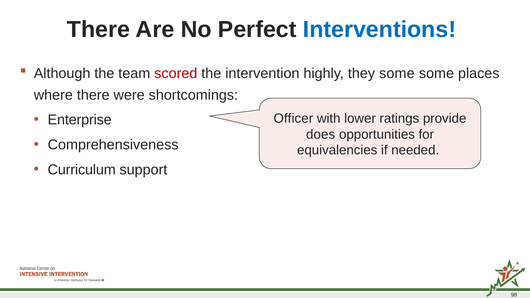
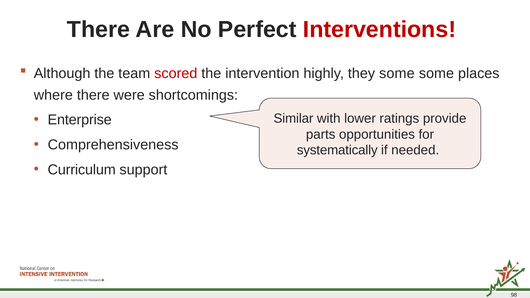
Interventions colour: blue -> red (379, 29)
Officer: Officer -> Similar (293, 118)
does: does -> parts (321, 134)
equivalencies: equivalencies -> systematically (337, 150)
